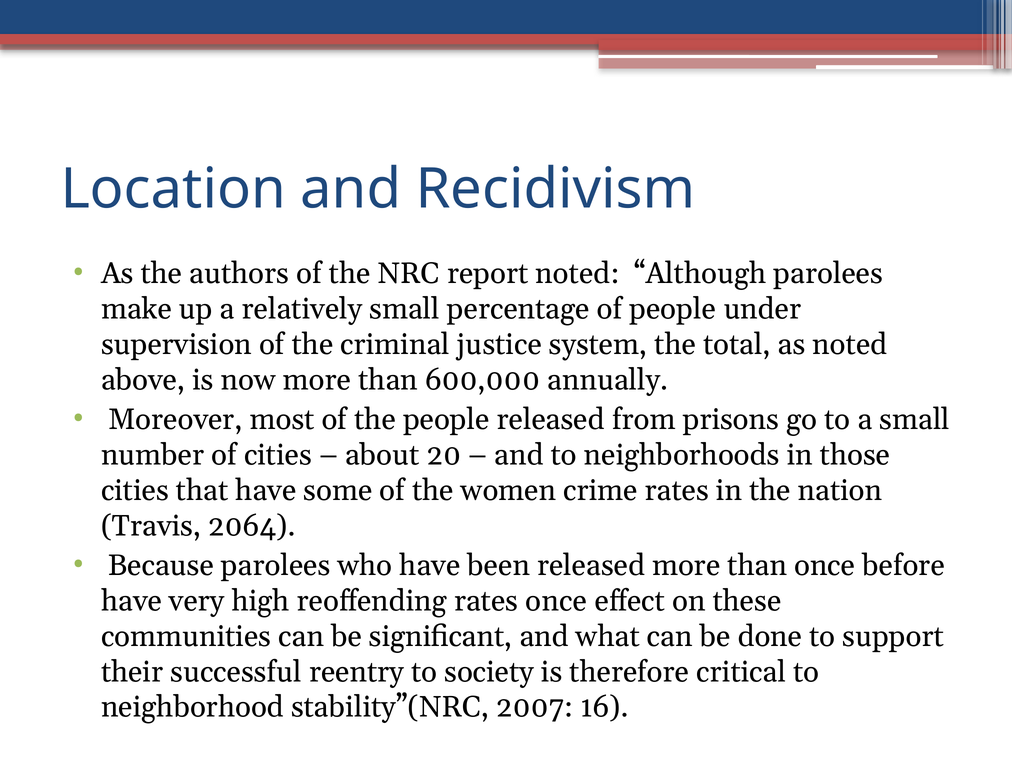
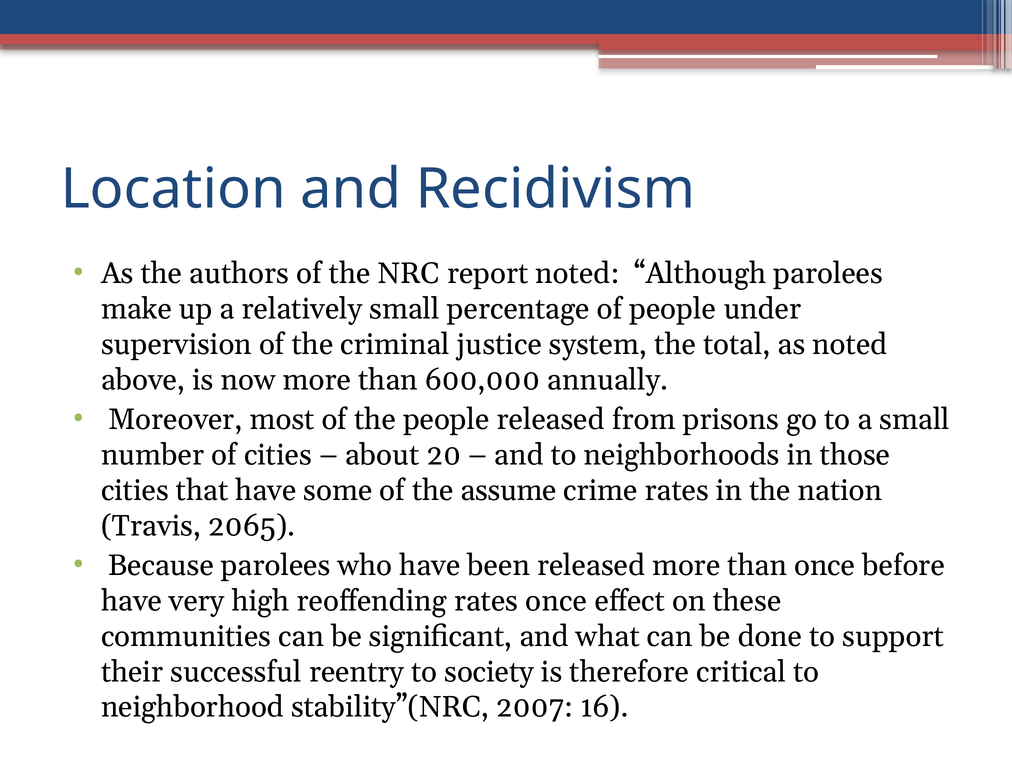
women: women -> assume (509, 490)
2064: 2064 -> 2065 (252, 526)
